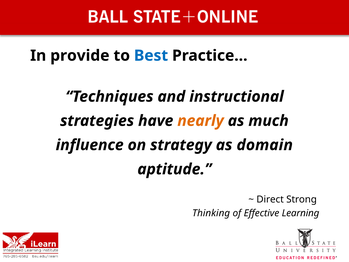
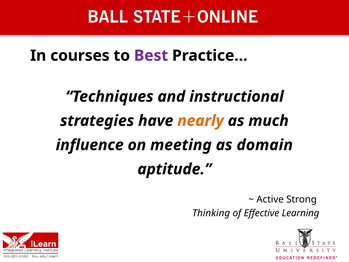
provide: provide -> courses (80, 56)
Best colour: blue -> purple (151, 56)
strategy: strategy -> meeting (181, 145)
Direct: Direct -> Active (270, 199)
